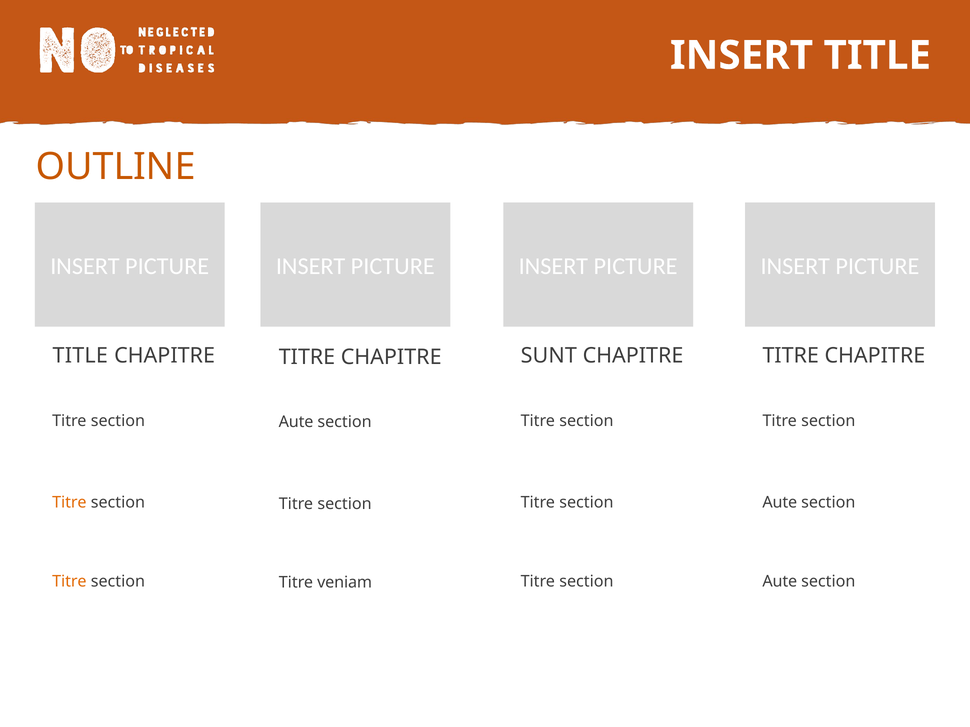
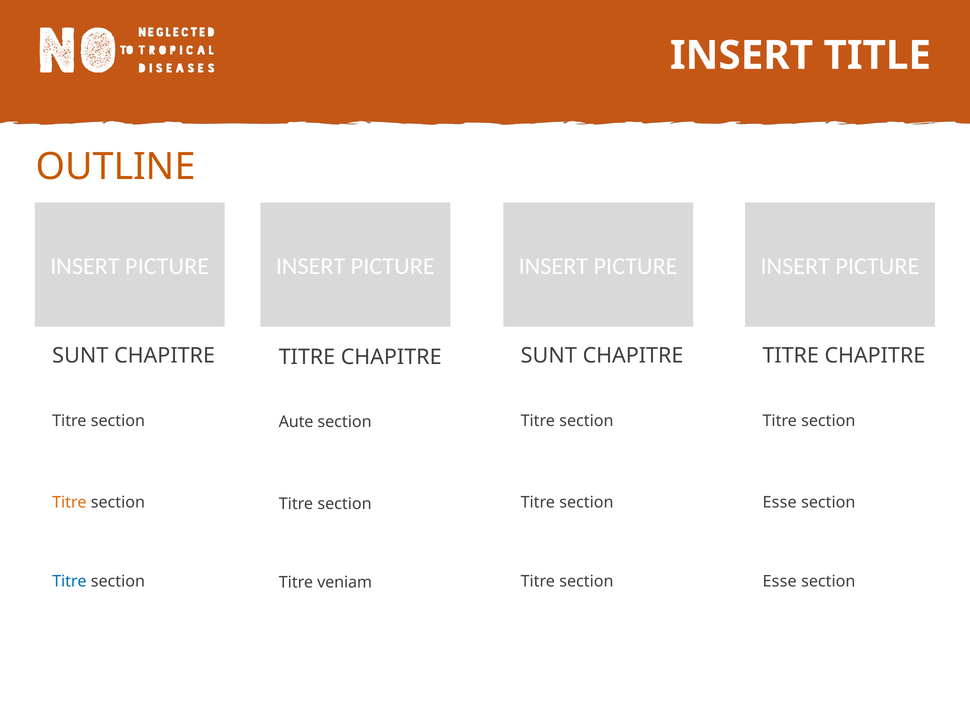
TITLE: TITLE -> SUNT (80, 356)
Aute: Aute -> Esse (780, 503)
Aute: Aute -> Esse (780, 582)
Titre colour: orange -> blue (69, 582)
